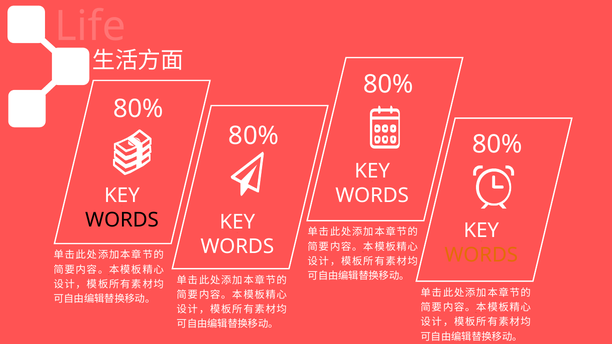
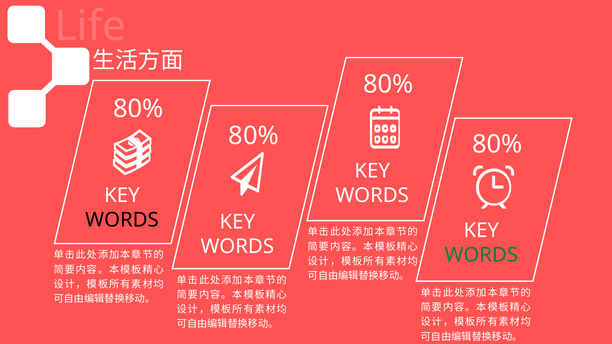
WORDS colour: orange -> green (481, 255)
